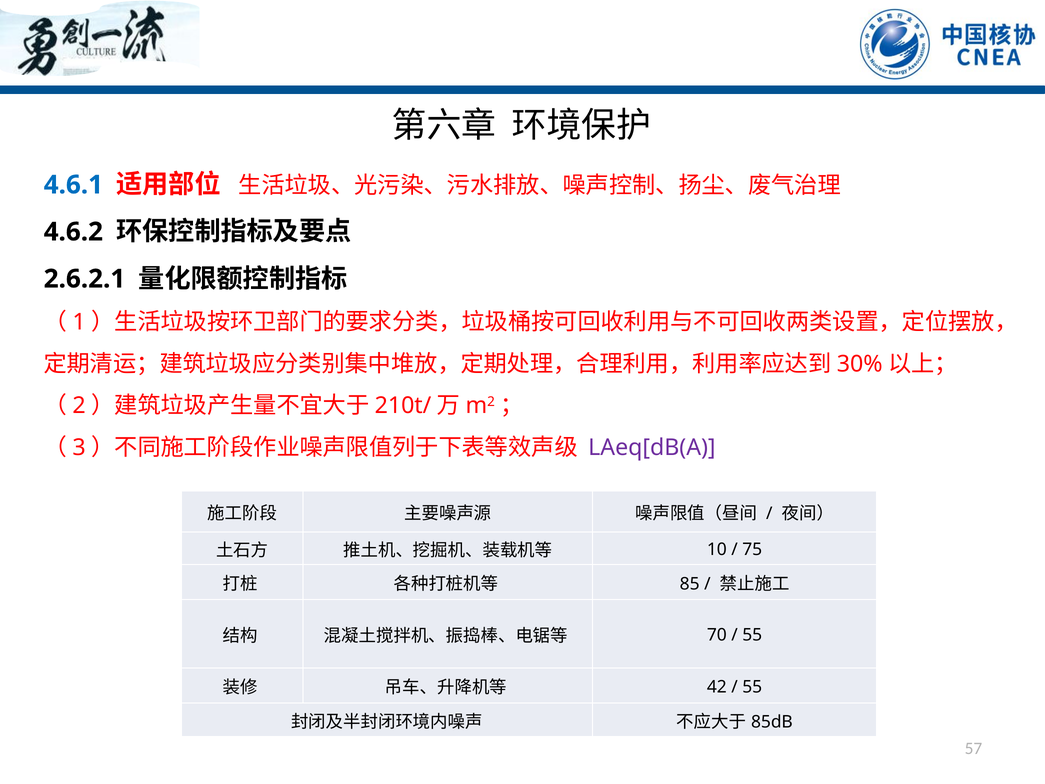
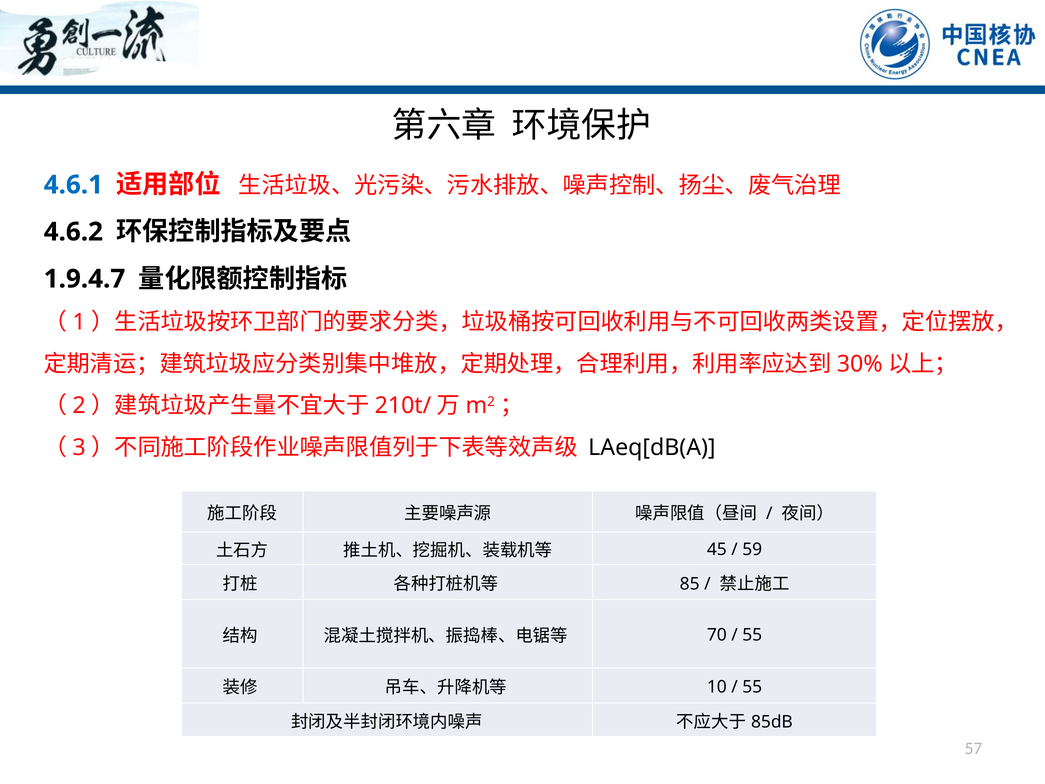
2.6.2.1: 2.6.2.1 -> 1.9.4.7 (84, 279)
LAeq[dB(A colour: purple -> black (652, 447)
10: 10 -> 45 (717, 550)
75: 75 -> 59 (752, 550)
42: 42 -> 10 (717, 687)
